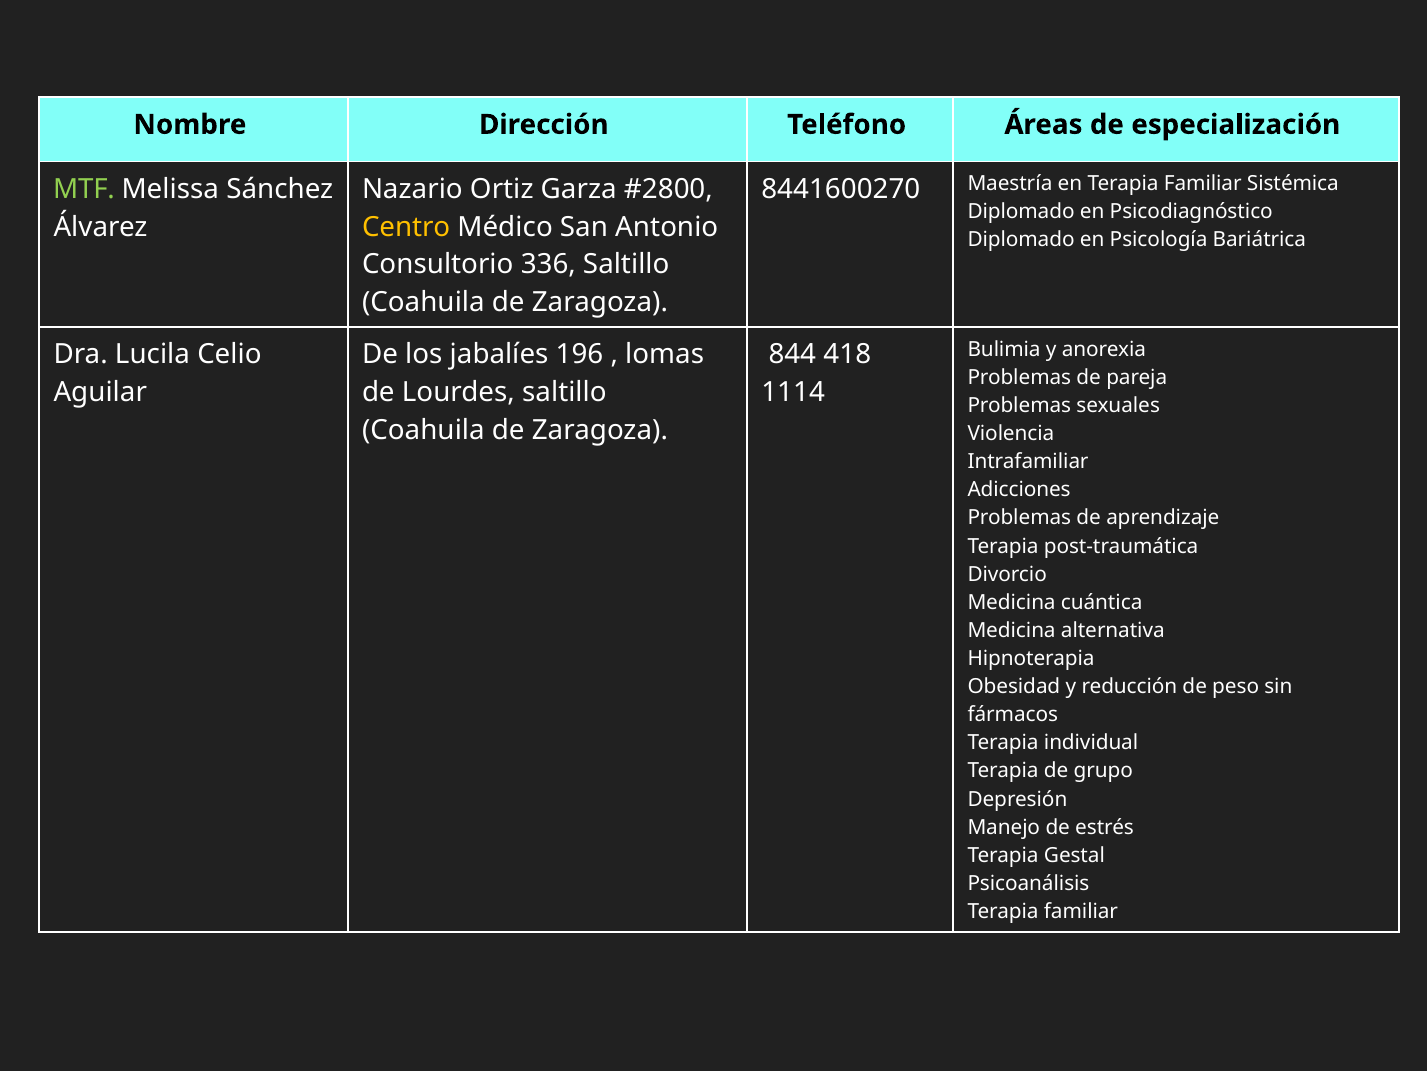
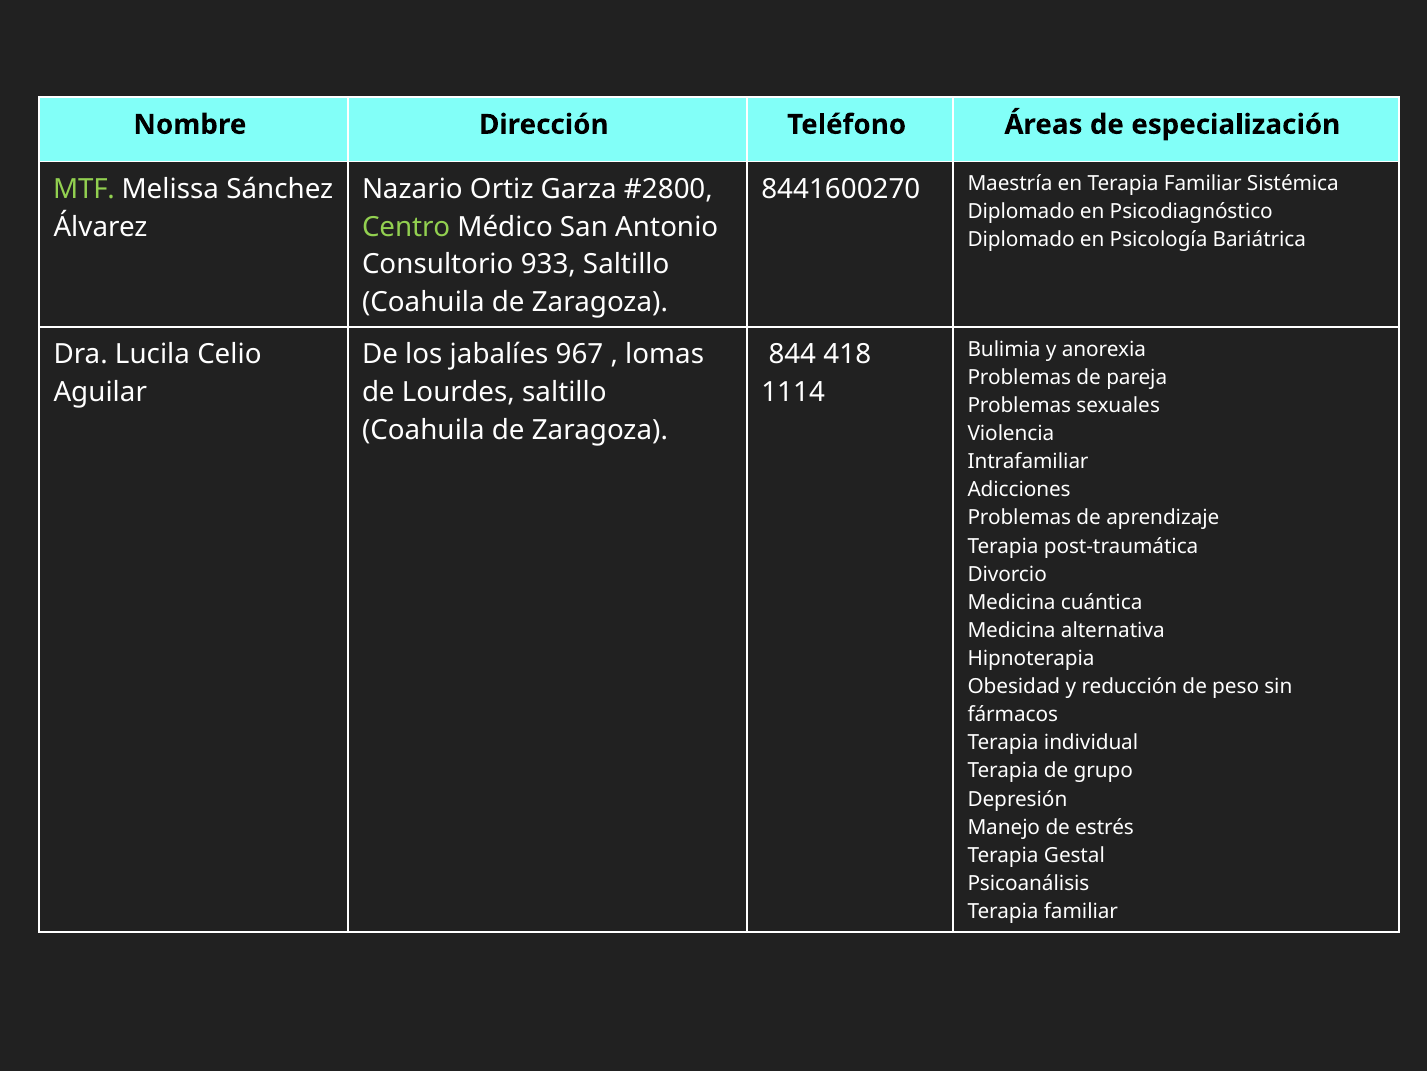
Centro colour: yellow -> light green (406, 227)
336: 336 -> 933 (548, 265)
196: 196 -> 967 (579, 355)
